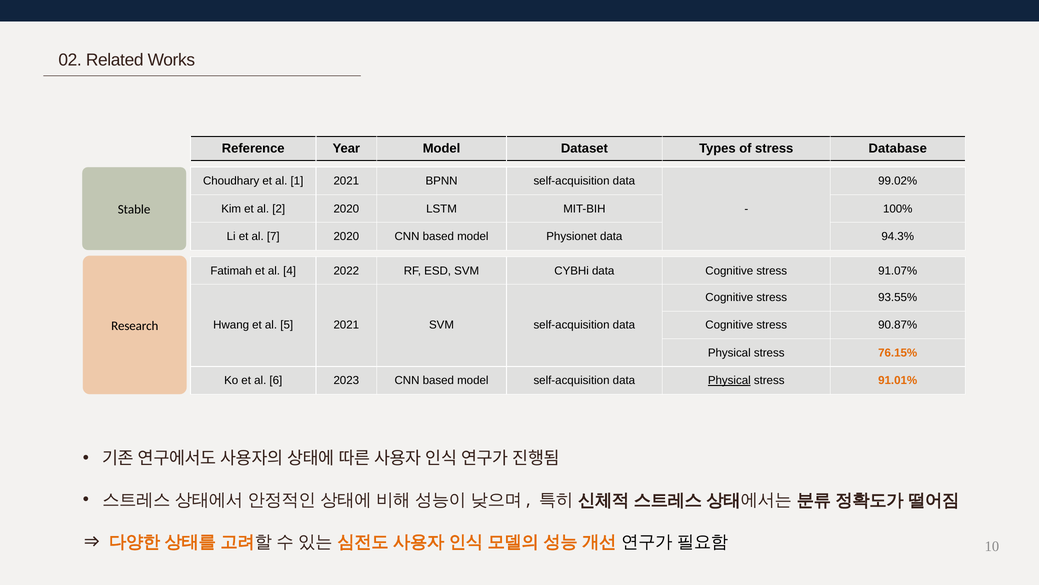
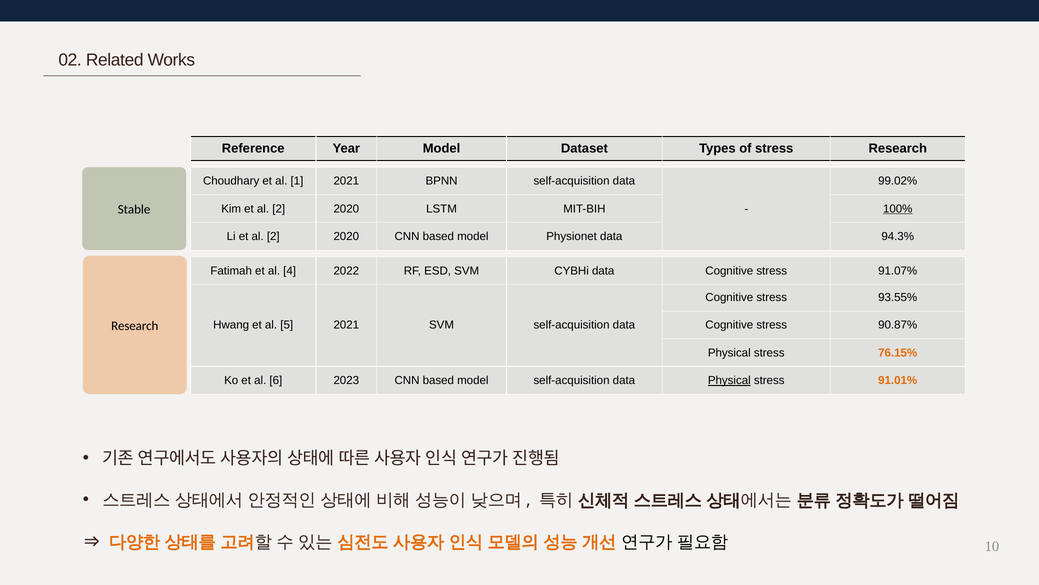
stress Database: Database -> Research (898, 149)
100% underline: none -> present (898, 209)
Li et al 7: 7 -> 2 (273, 236)
